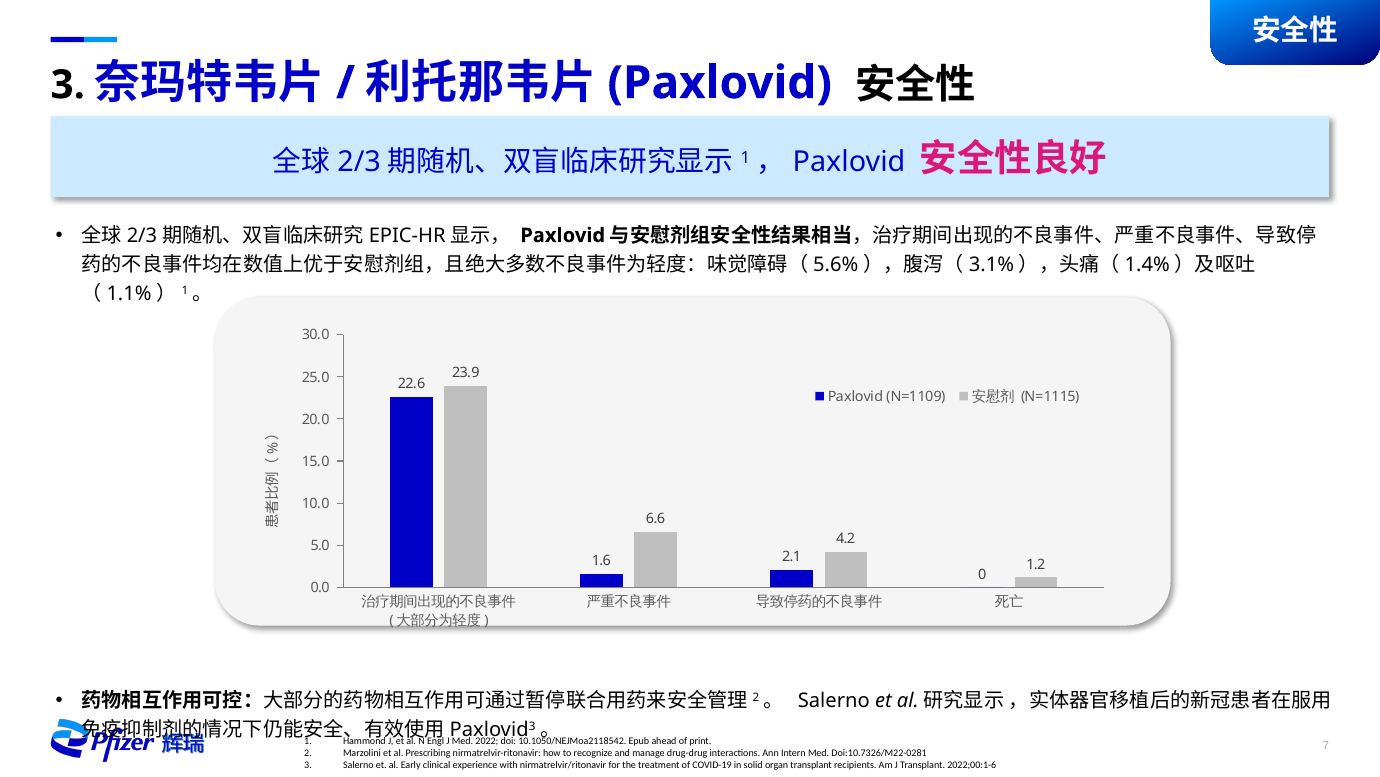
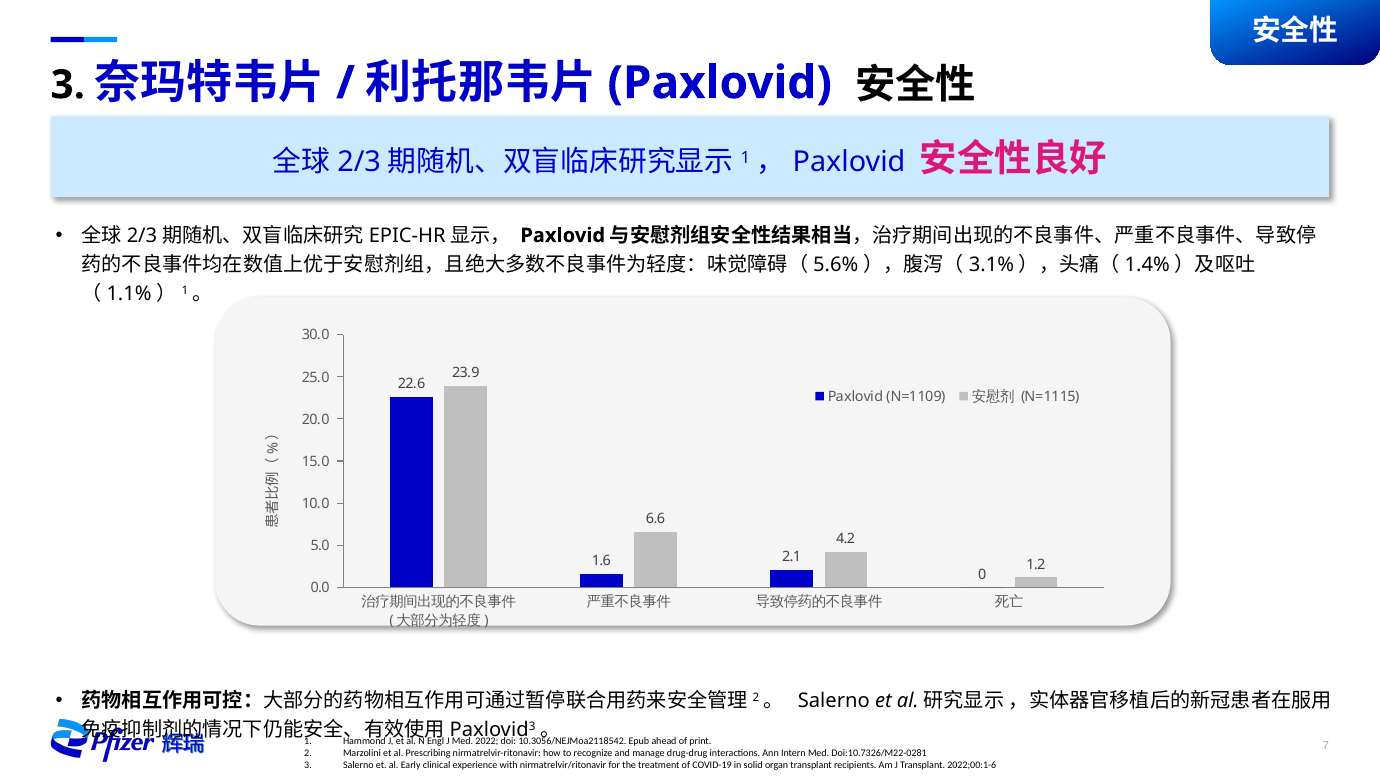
10.1050/NEJMoa2118542: 10.1050/NEJMoa2118542 -> 10.3056/NEJMoa2118542 (572, 741)
